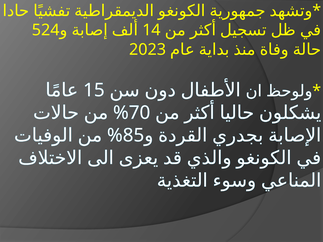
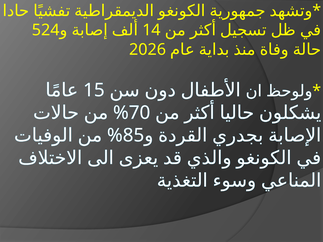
2023: 2023 -> 2026 (148, 50)
